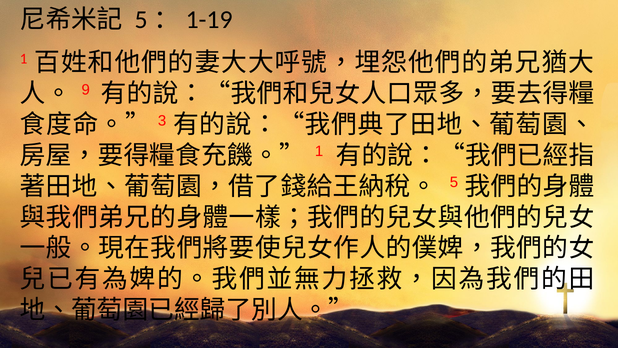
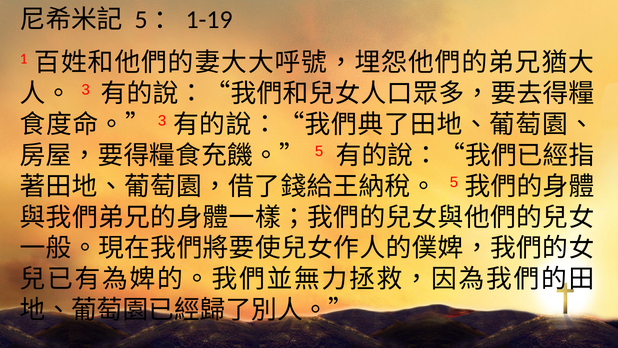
9: 9 -> 3 (86, 90)
1: 1 -> 5 (319, 151)
